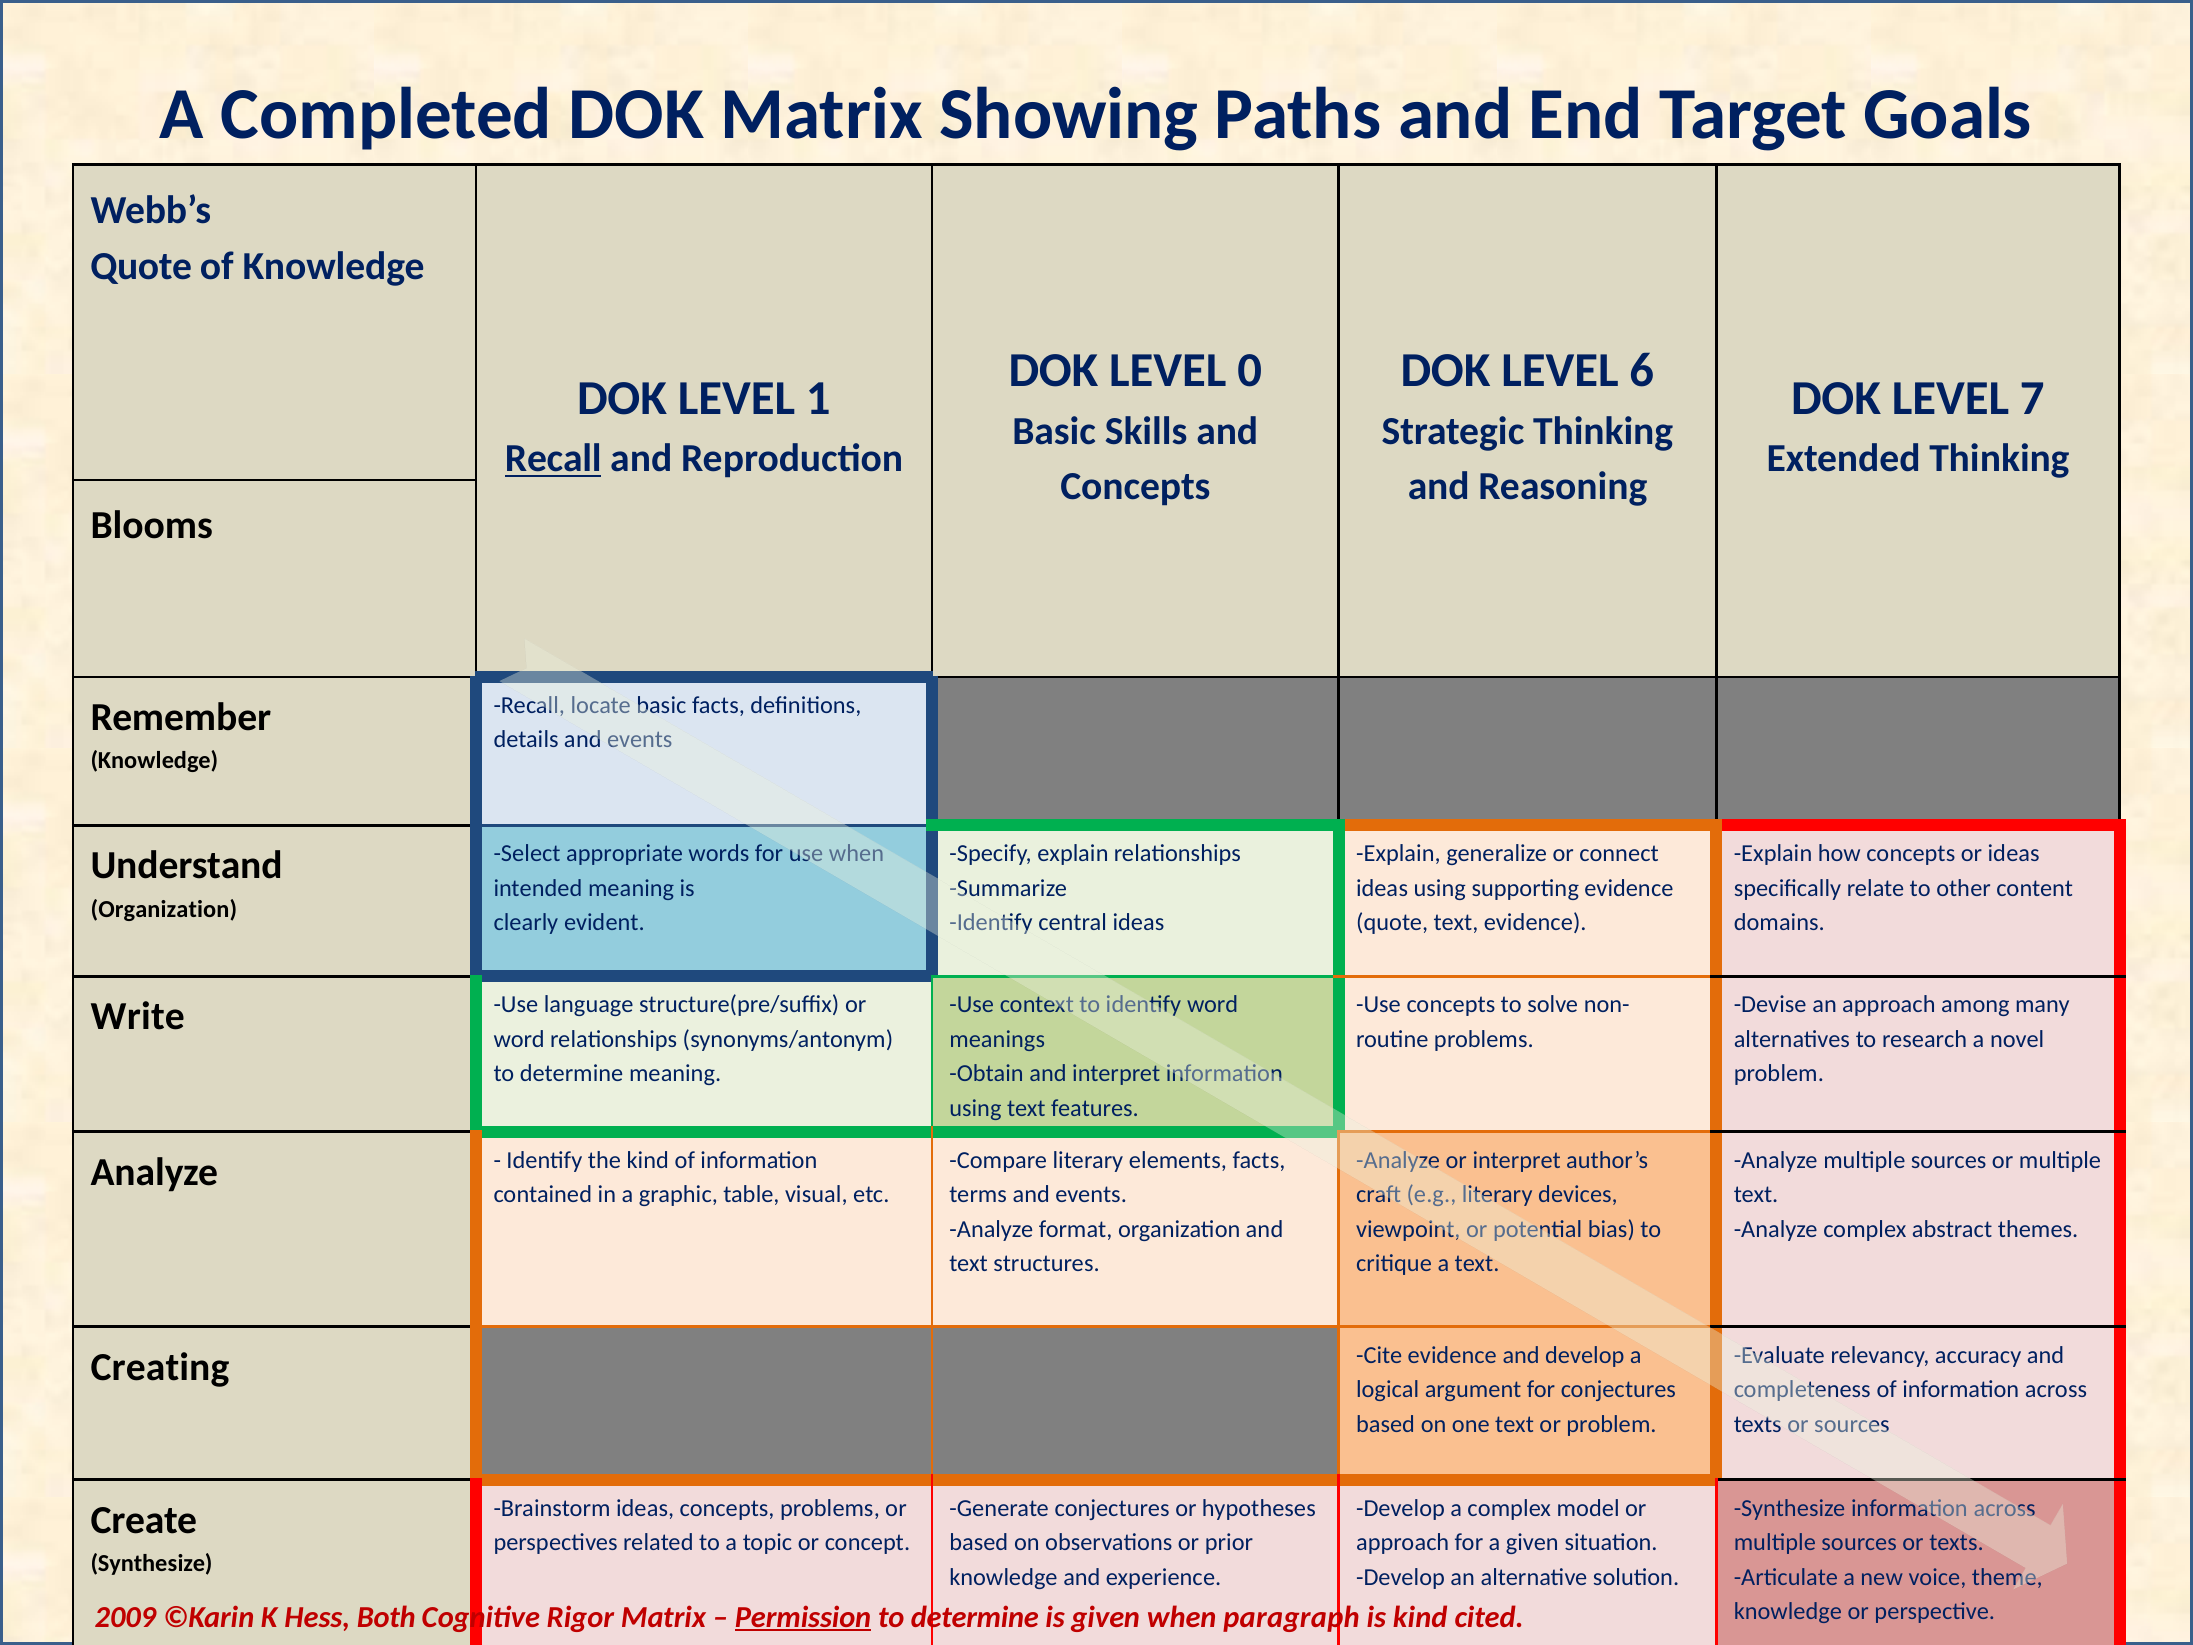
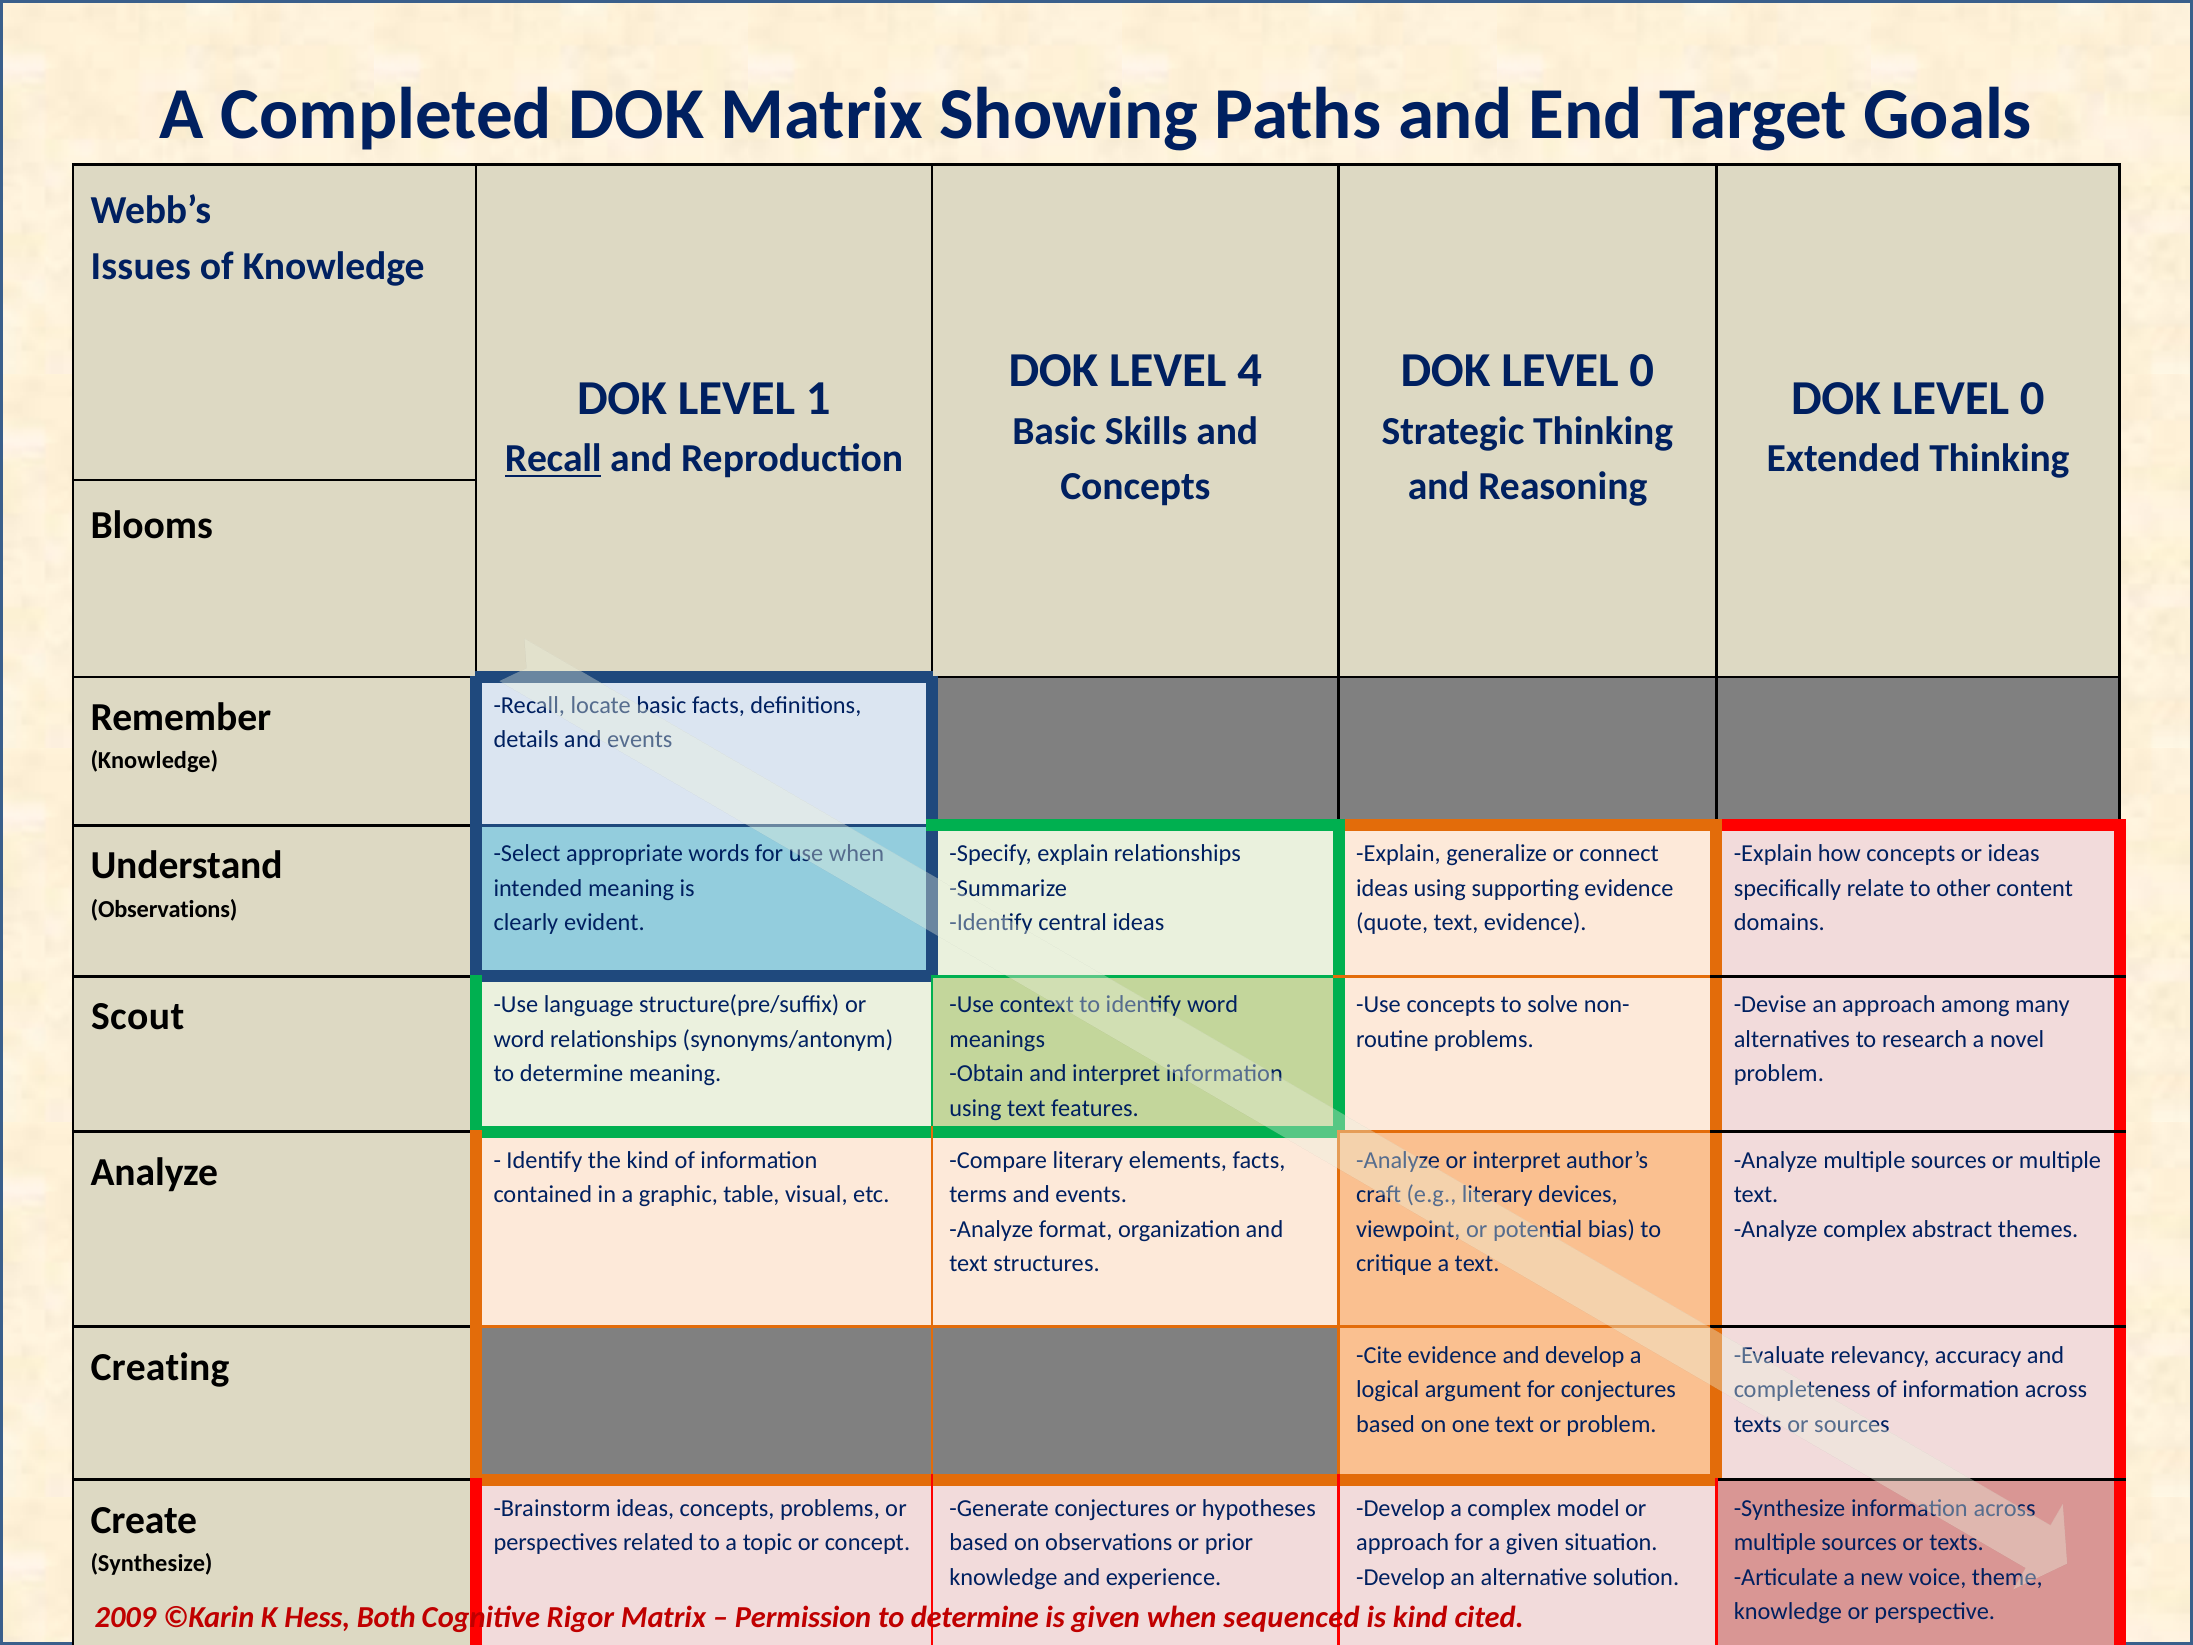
Quote: Quote -> Issues (141, 267)
0: 0 -> 4 (1250, 370)
6: 6 -> 0 (1642, 370)
7: 7 -> 0 (2032, 398)
Organization: Organization -> Observations (164, 909)
Write: Write -> Scout (138, 1017)
Permission underline: present -> none (803, 1617)
paragraph: paragraph -> sequenced (1292, 1617)
